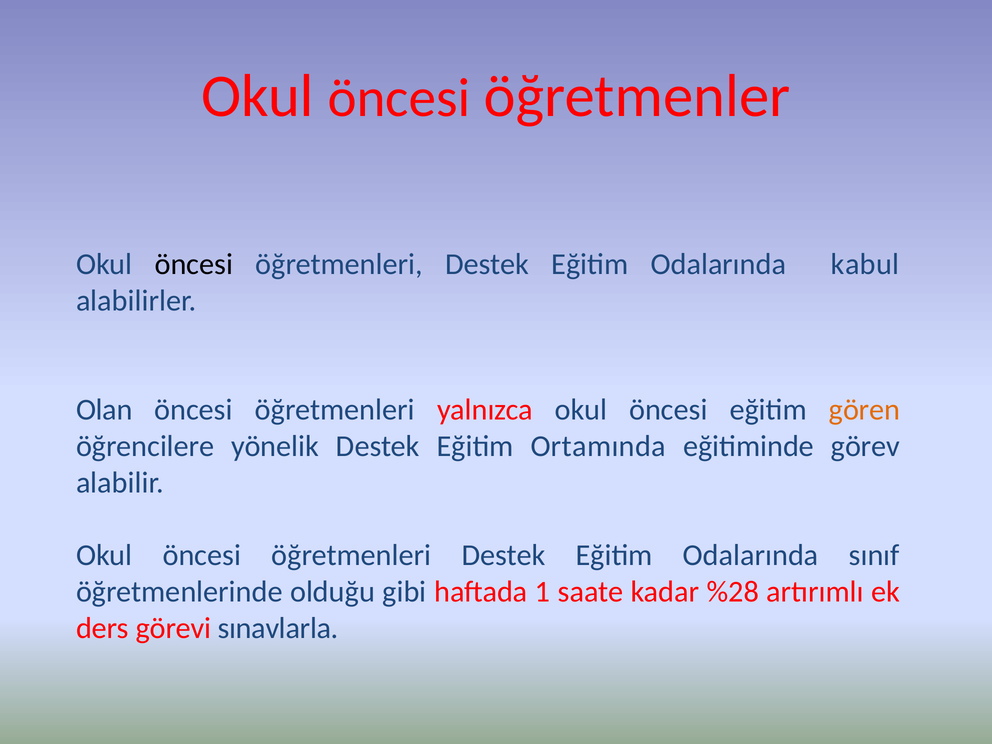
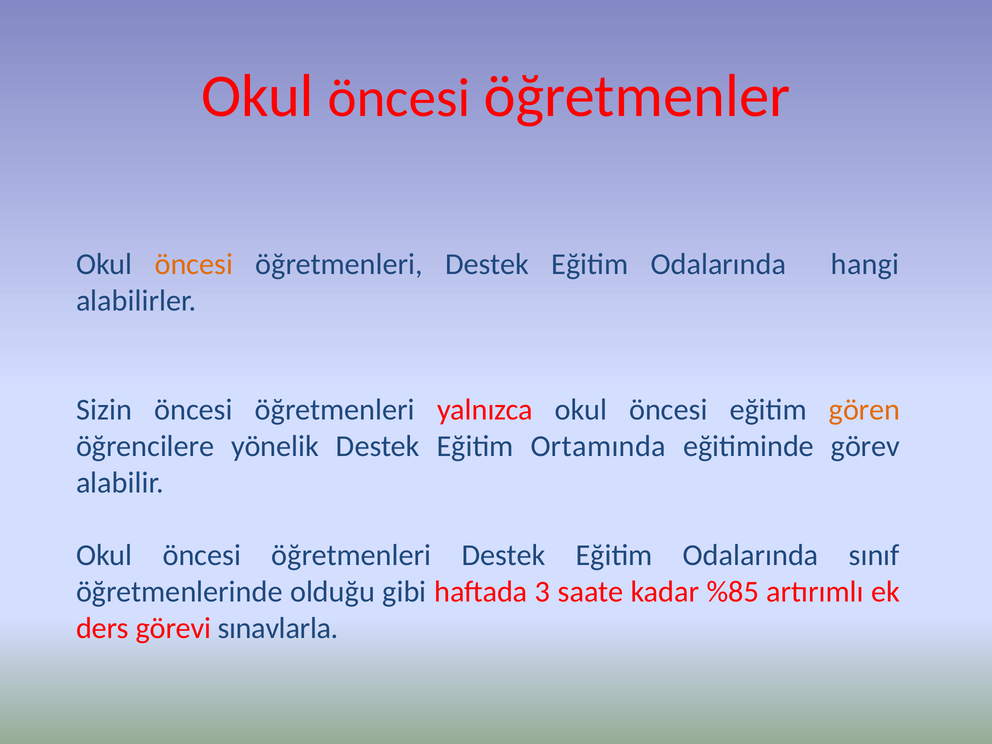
öncesi colour: black -> orange (194, 264)
kabul: kabul -> hangi (865, 264)
Olan: Olan -> Sizin (104, 410)
1: 1 -> 3 (543, 592)
%28: %28 -> %85 (733, 592)
